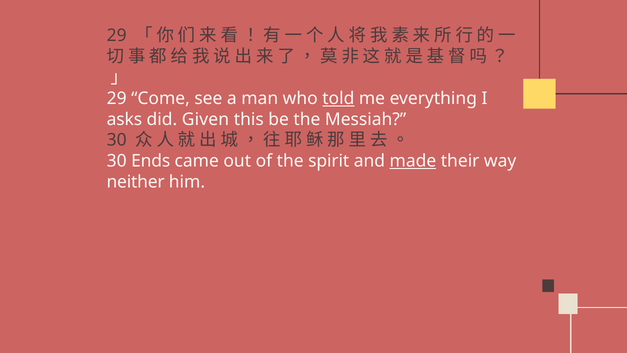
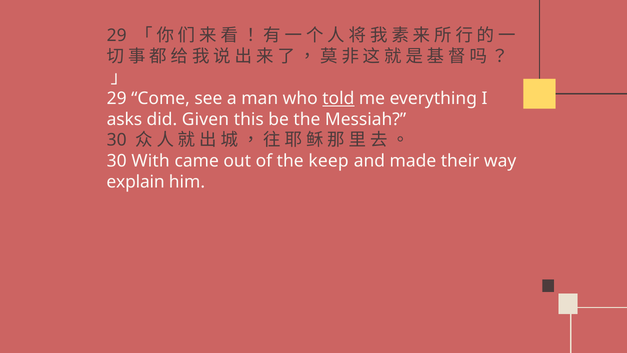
Ends: Ends -> With (151, 161)
spirit: spirit -> keep (329, 161)
made underline: present -> none (413, 161)
neither: neither -> explain (136, 182)
